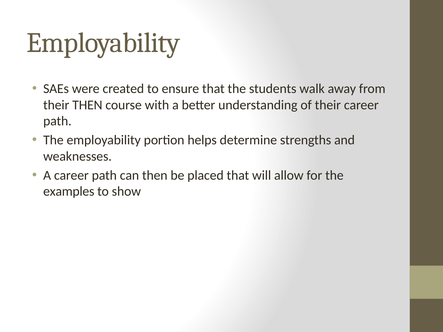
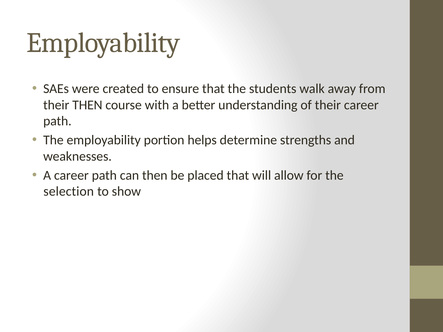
examples: examples -> selection (69, 192)
